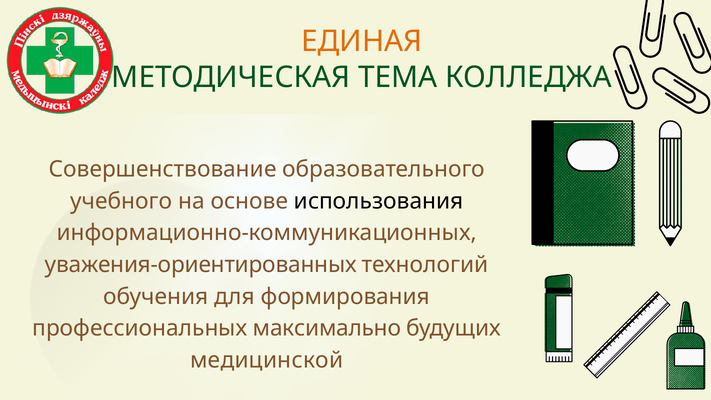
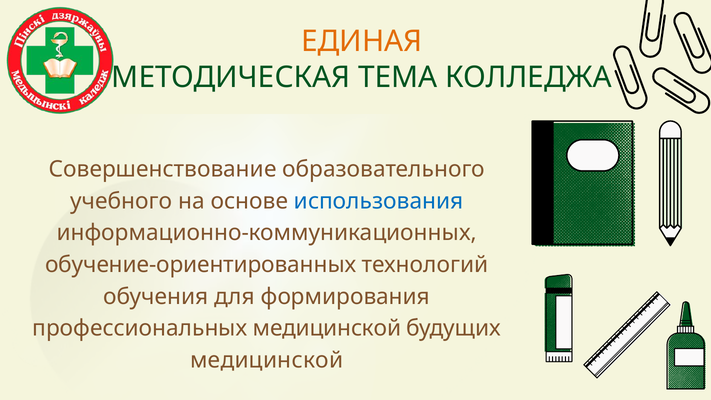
использования colour: black -> blue (379, 201)
уважения-ориентированных: уважения-ориентированных -> обучение-ориентированных (201, 265)
профессиональных максимально: максимально -> медицинской (327, 328)
